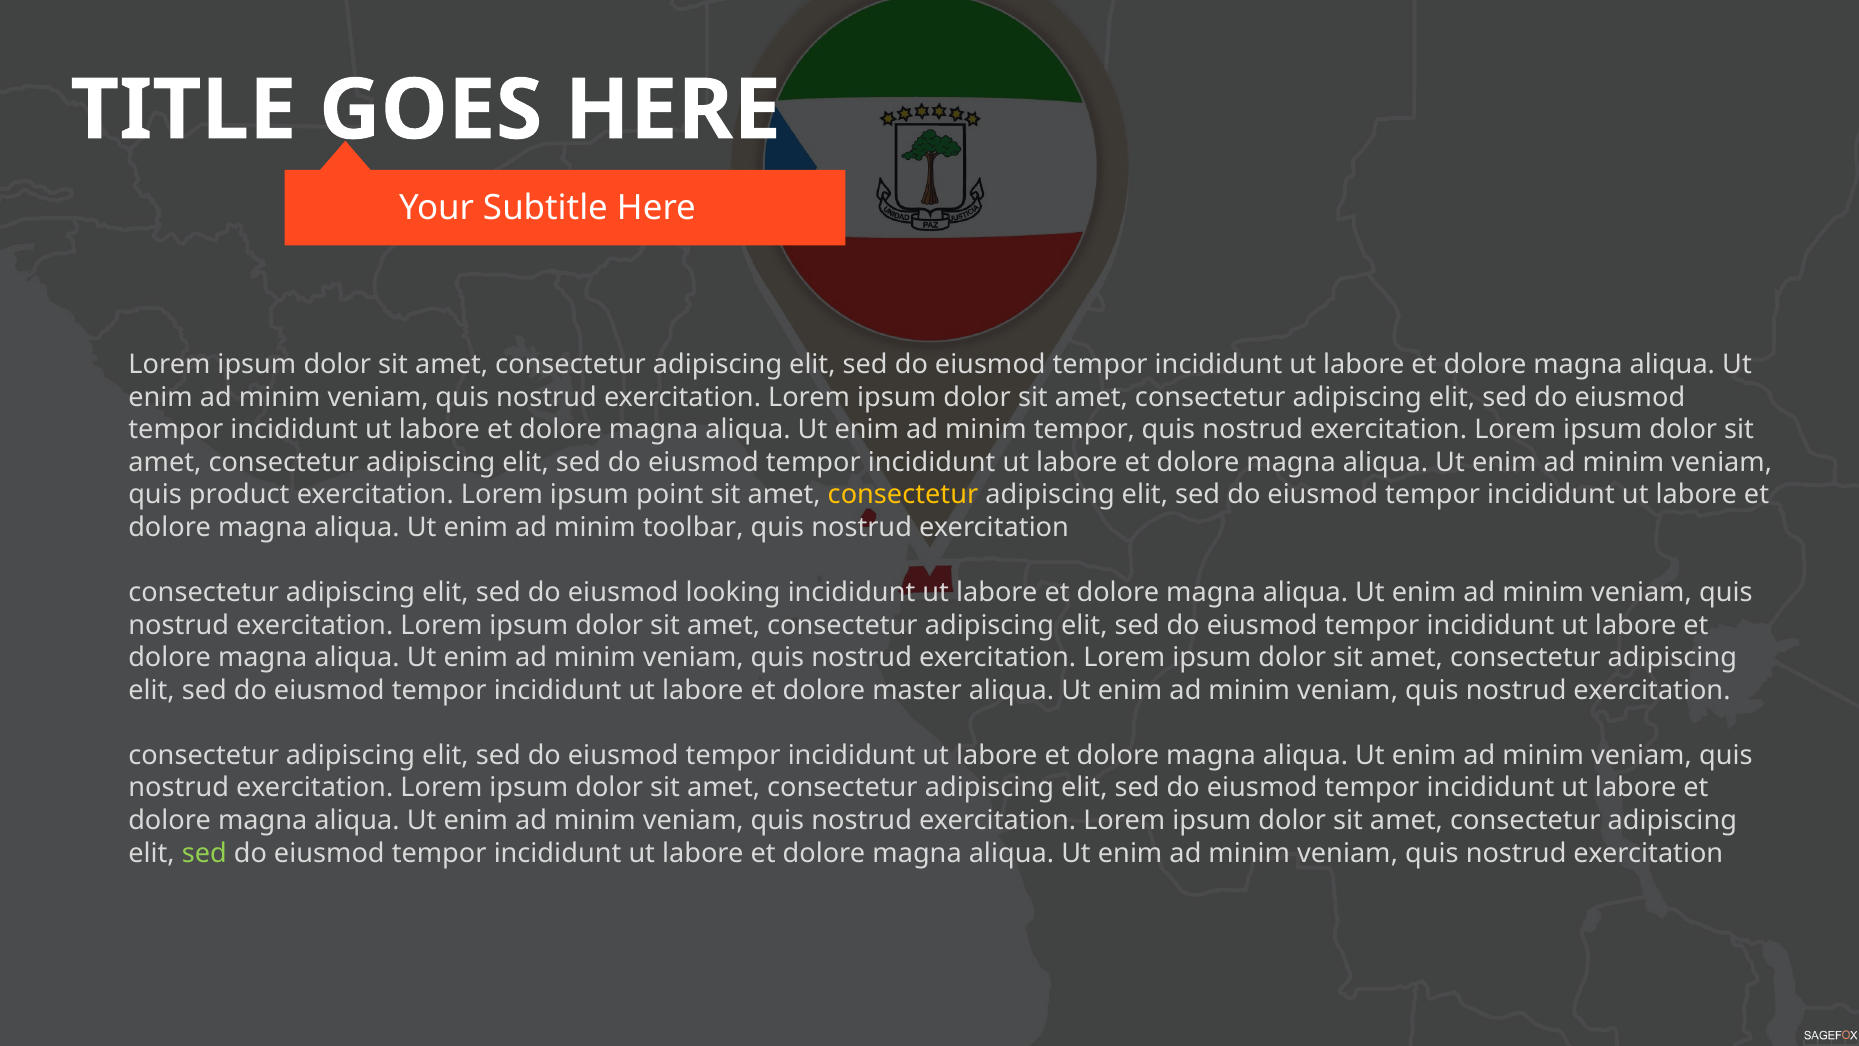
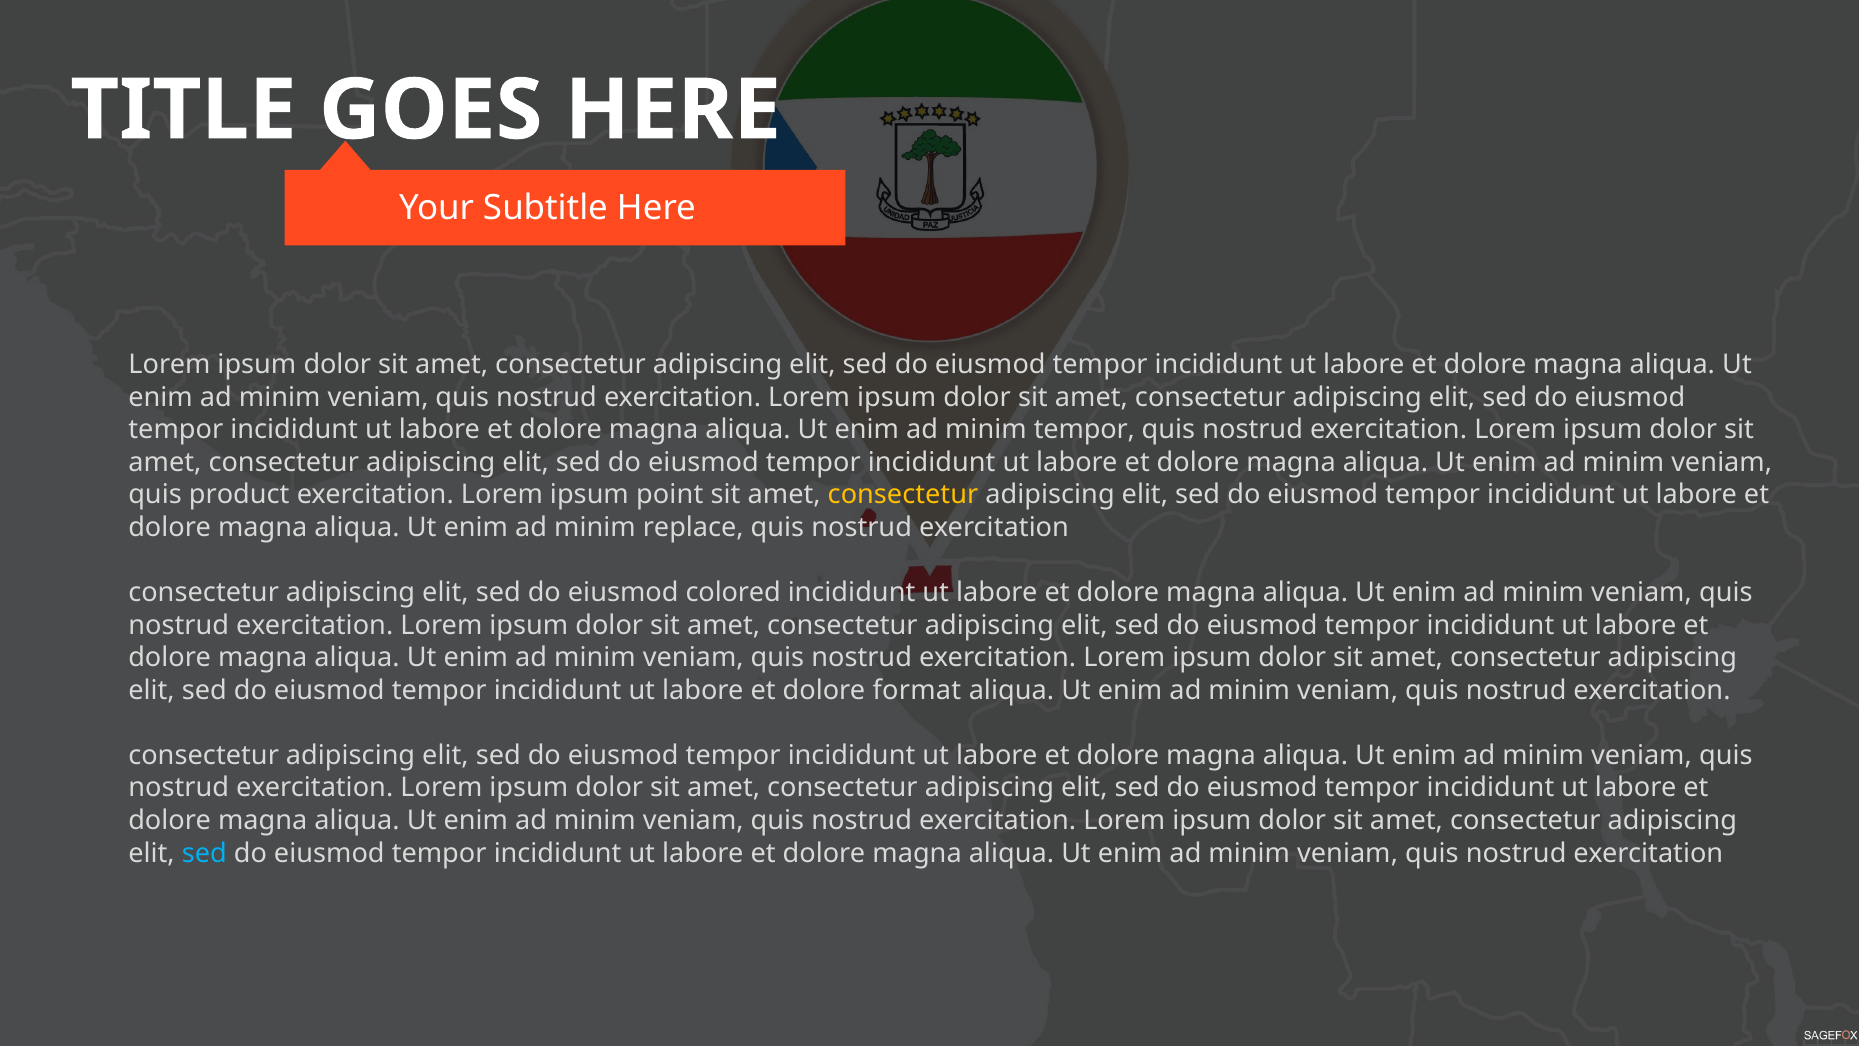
toolbar: toolbar -> replace (693, 527)
looking: looking -> colored (733, 592)
master: master -> format (917, 690)
sed colour: light green -> light blue (204, 853)
